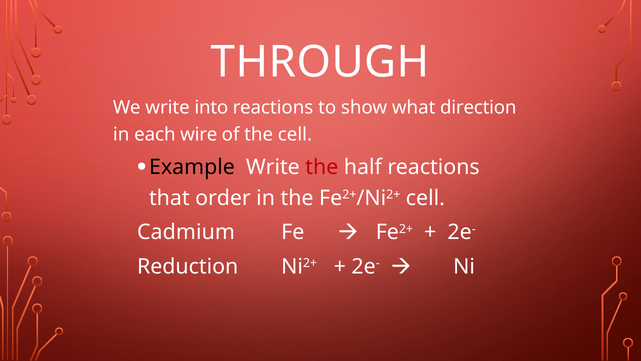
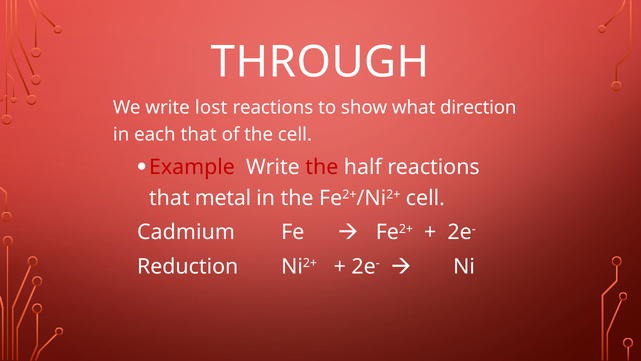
into: into -> lost (211, 108)
each wire: wire -> that (199, 134)
Example colour: black -> red (192, 167)
order: order -> metal (223, 198)
